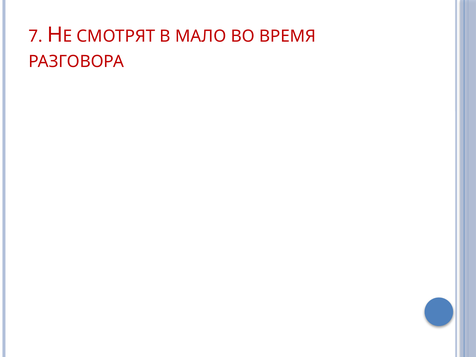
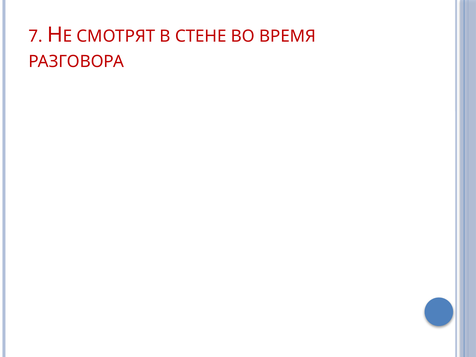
МАЛО: МАЛО -> СТЕНЕ (201, 36)
